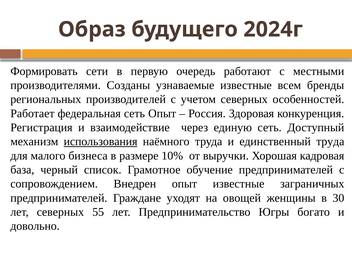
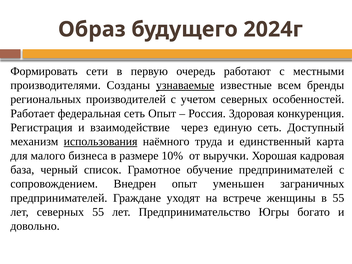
узнаваемые underline: none -> present (185, 85)
единственный труда: труда -> карта (330, 142)
опыт известные: известные -> уменьшен (239, 184)
овощей: овощей -> встрече (242, 198)
в 30: 30 -> 55 (338, 198)
